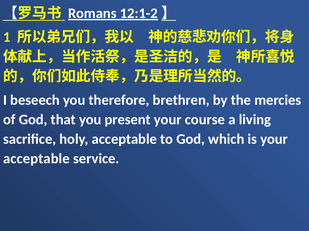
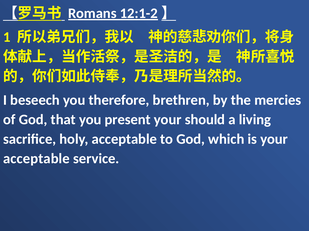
course: course -> should (205, 120)
